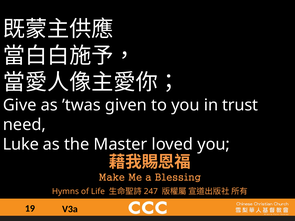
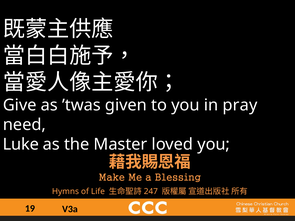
trust: trust -> pray (240, 105)
